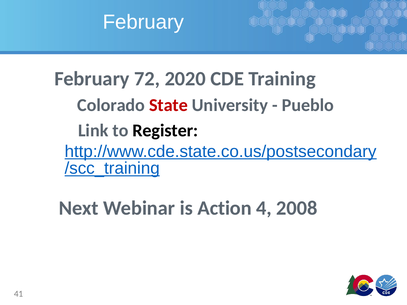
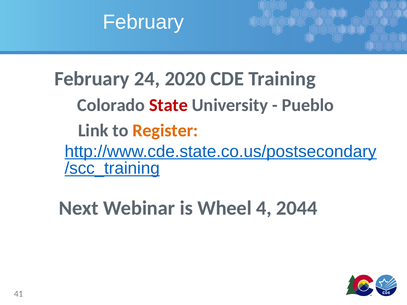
72: 72 -> 24 (147, 79)
Register colour: black -> orange (165, 131)
Action: Action -> Wheel (225, 208)
2008: 2008 -> 2044 (297, 208)
